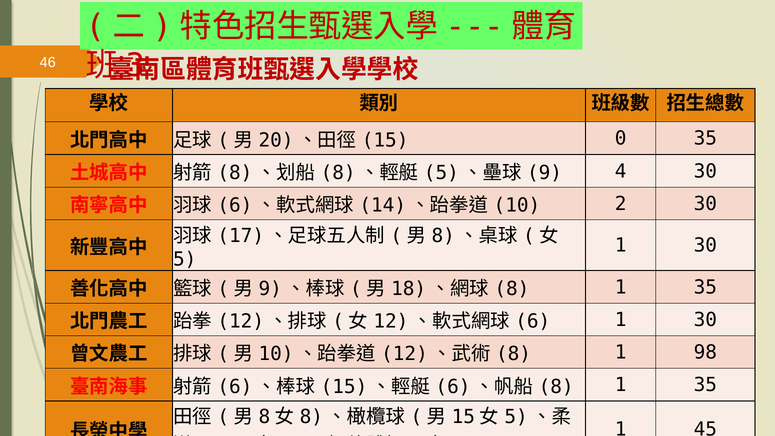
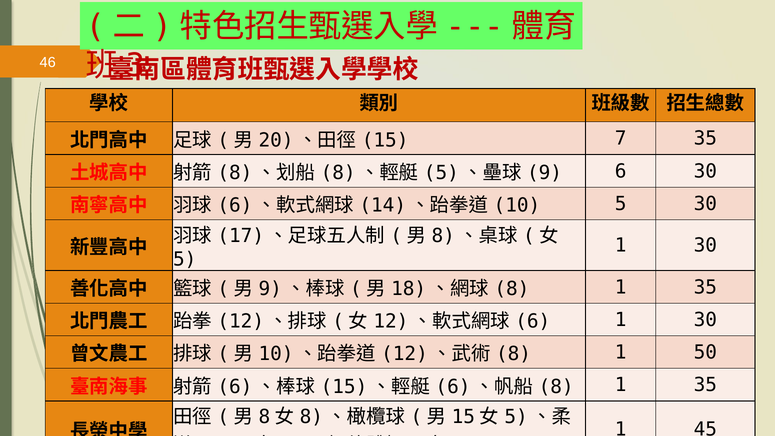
0: 0 -> 7 (621, 138)
4: 4 -> 6 (621, 171)
2: 2 -> 5 (621, 204)
98: 98 -> 50 (705, 352)
